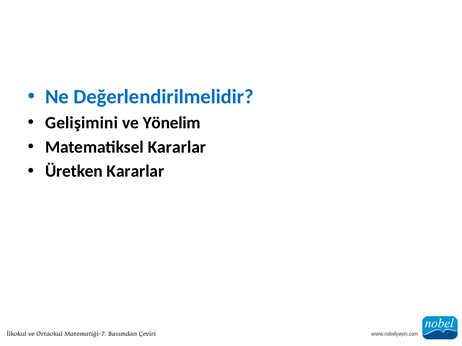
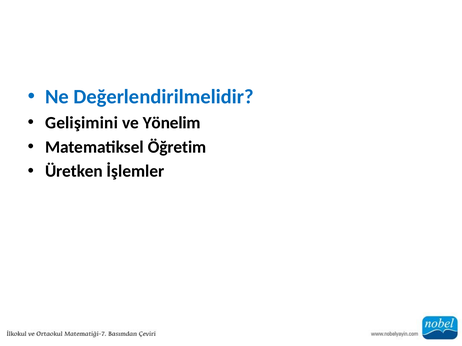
Matematiksel Kararlar: Kararlar -> Öğretim (177, 147)
Üretken Kararlar: Kararlar -> İşlemler (135, 171)
